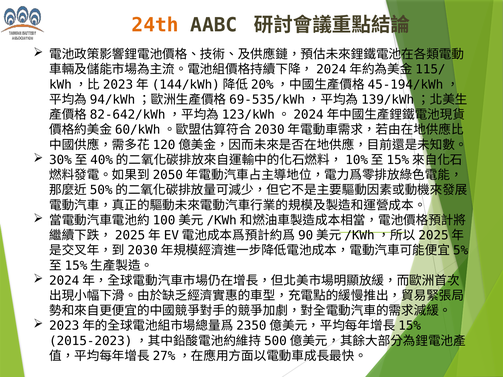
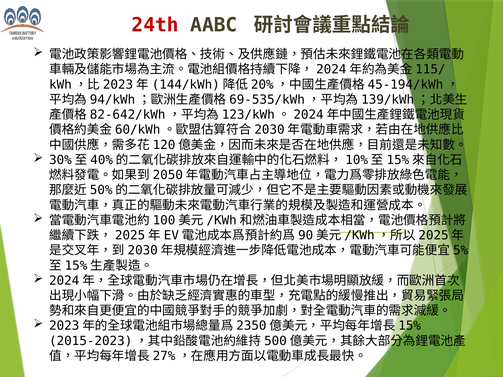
24th colour: orange -> red (155, 25)
